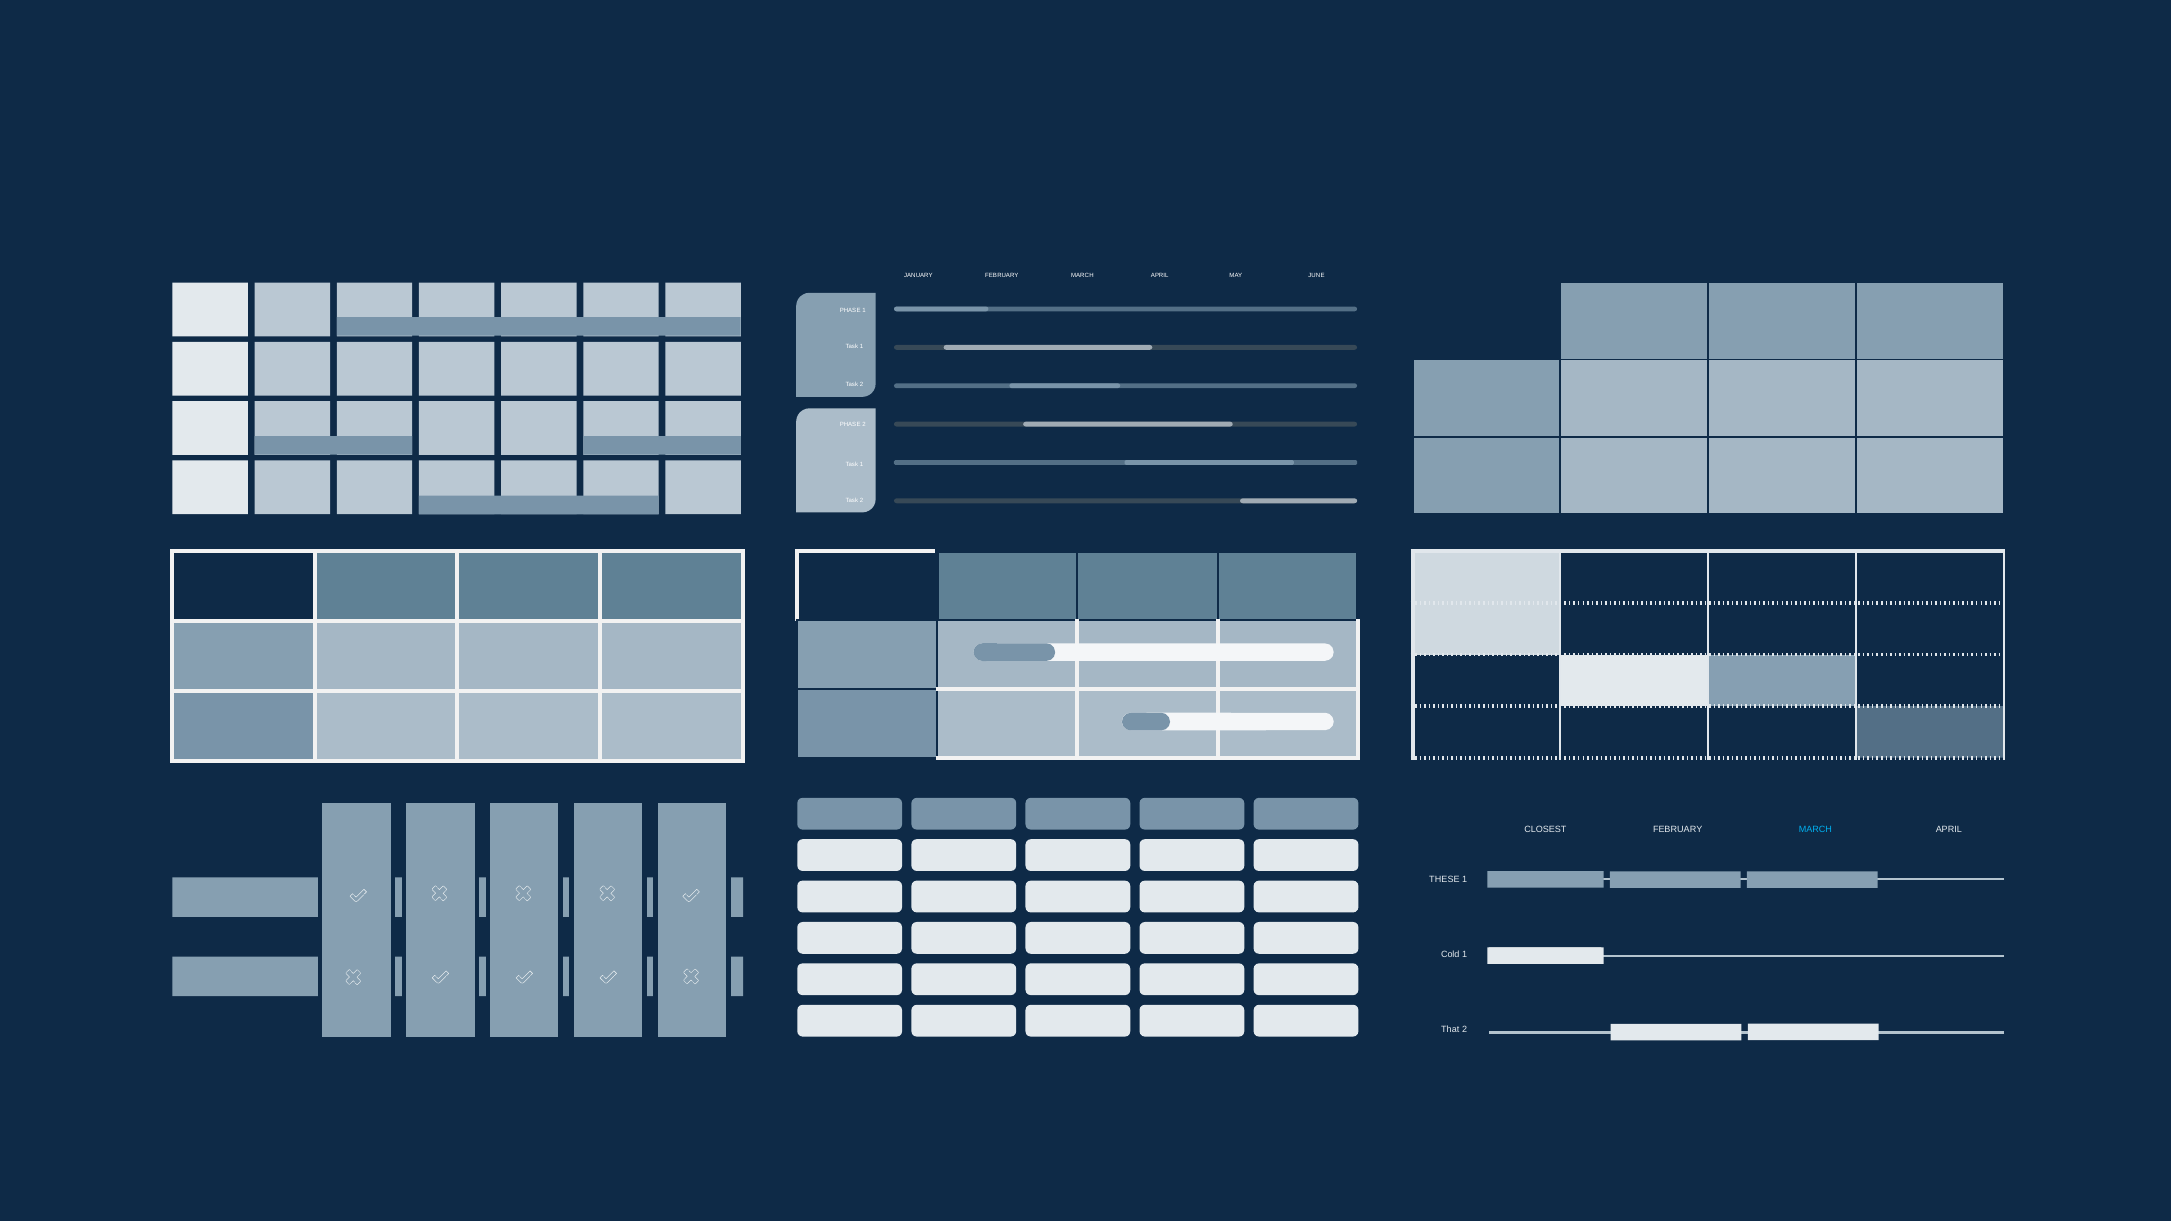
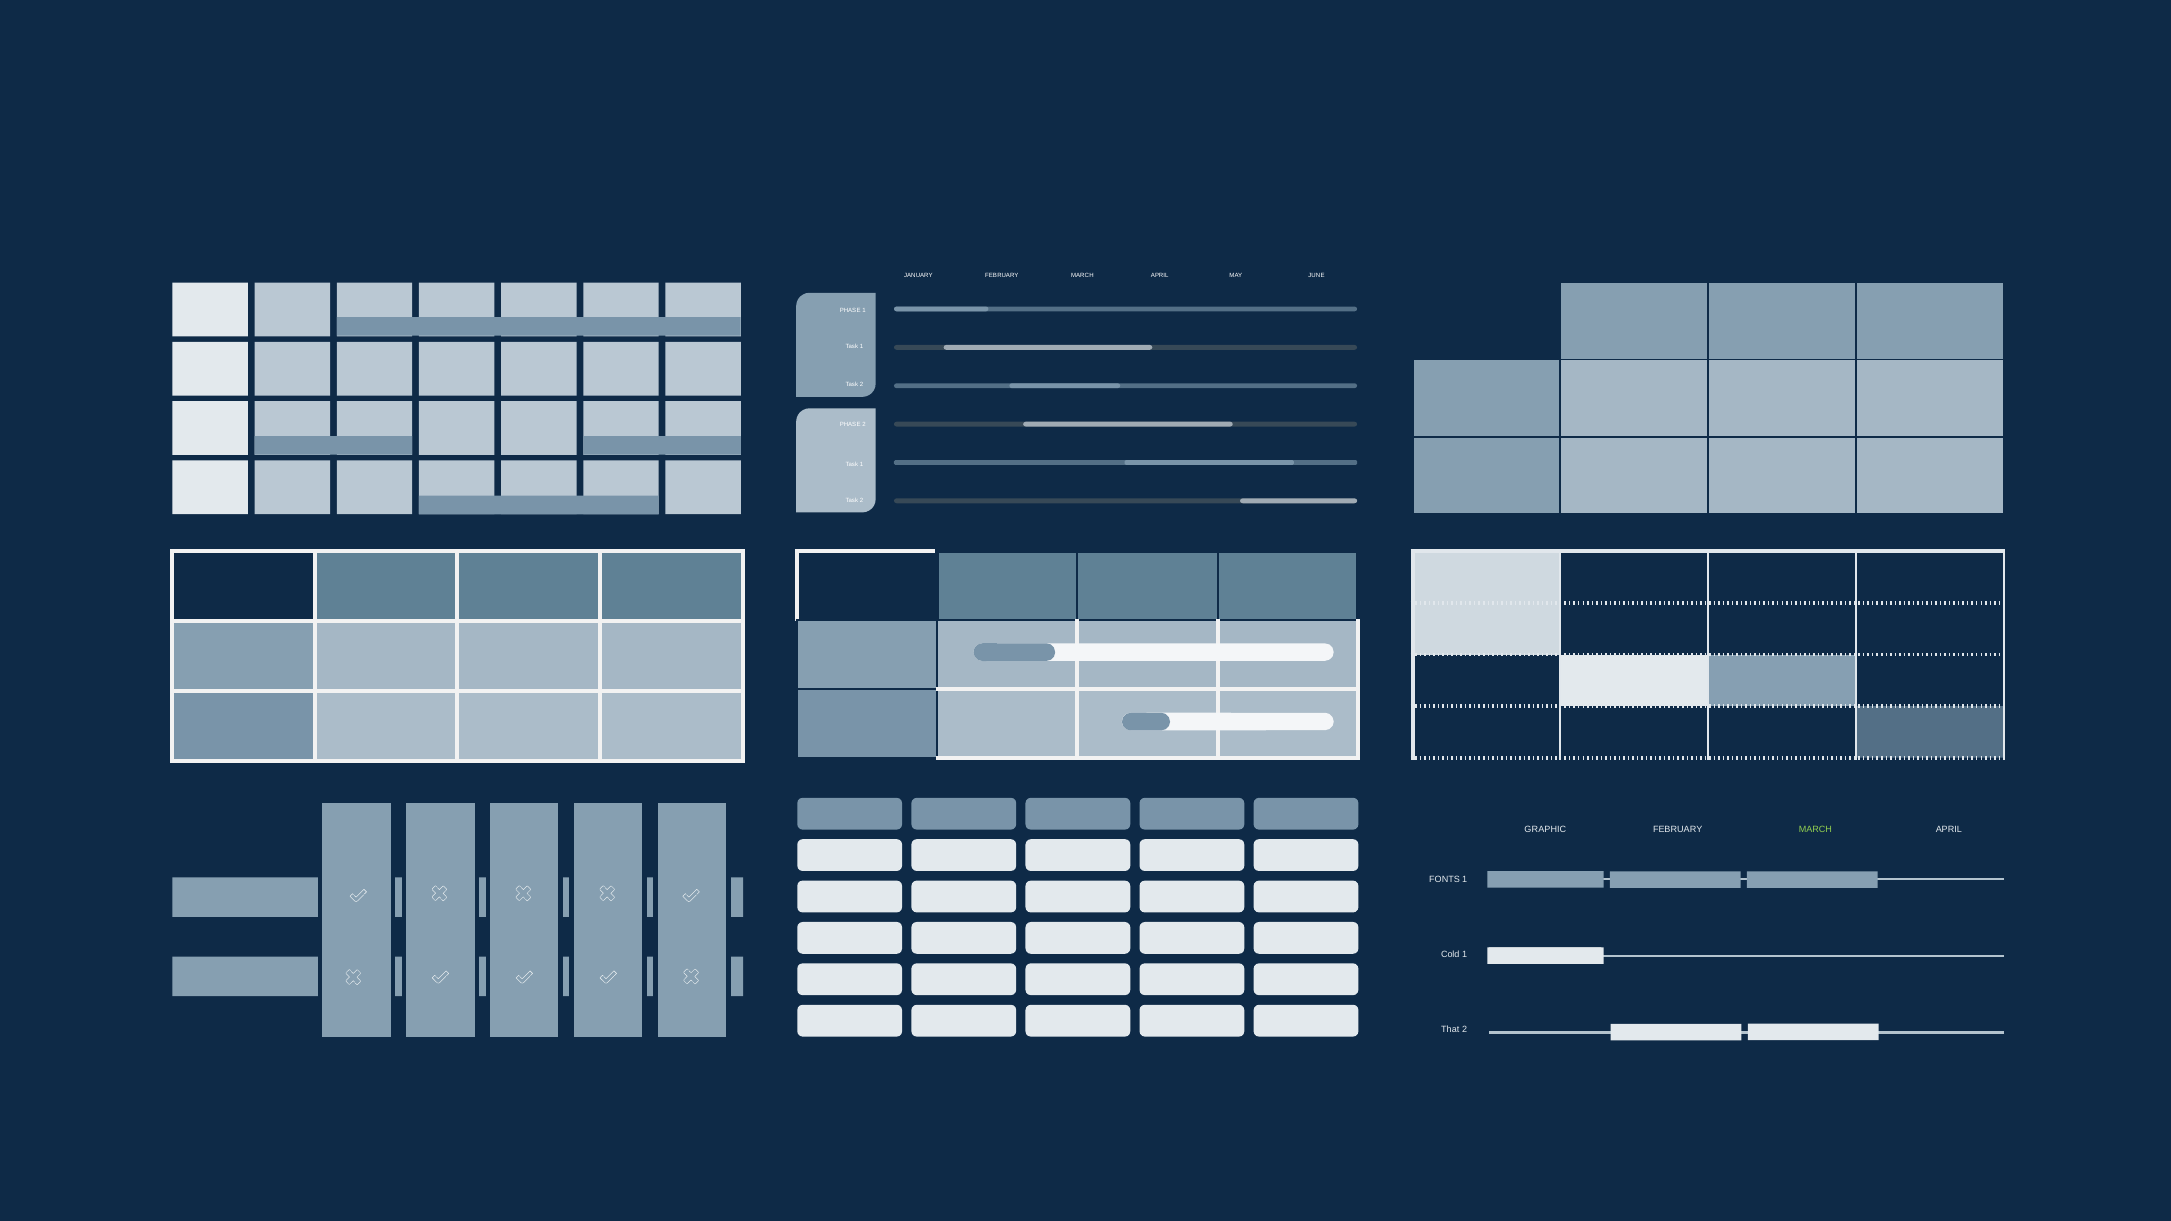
CLOSEST: CLOSEST -> GRAPHIC (1545, 830)
MARCH colour: light blue -> light green (1815, 830)
THESE: THESE -> FONTS (1445, 880)
